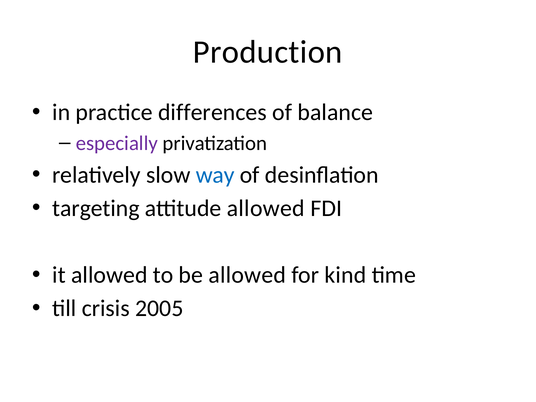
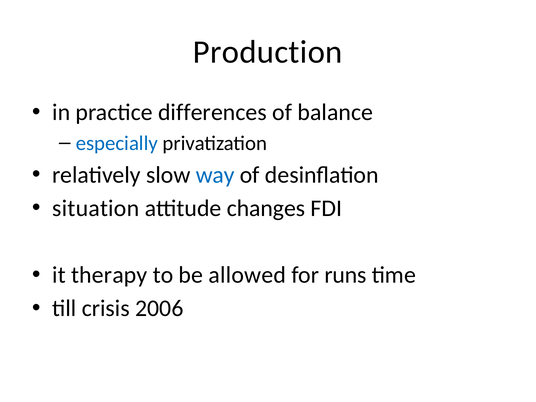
especially colour: purple -> blue (117, 143)
targeting: targeting -> situation (96, 208)
attitude allowed: allowed -> changes (266, 208)
it allowed: allowed -> therapy (109, 275)
kind: kind -> runs (346, 275)
2005: 2005 -> 2006 (159, 308)
